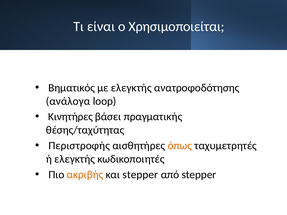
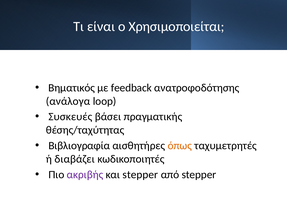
με ελεγκτής: ελεγκτής -> feedback (131, 88)
Κινητήρες: Κινητήρες -> Συσκευές (70, 117)
Περιστροφής: Περιστροφής -> Βιβλιογραφία (79, 146)
ή ελεγκτής: ελεγκτής -> διαβάζει (75, 159)
ακριβής colour: orange -> purple (85, 175)
